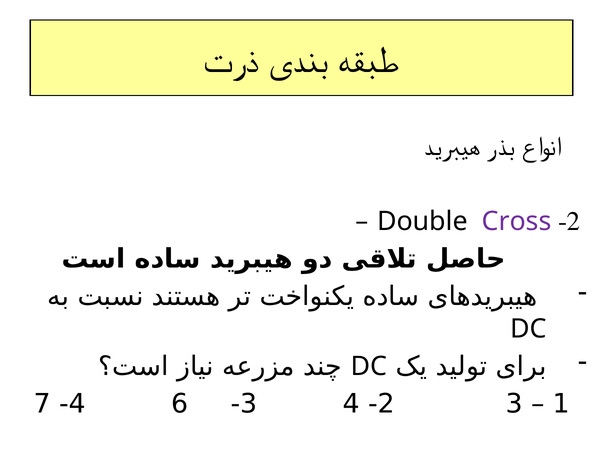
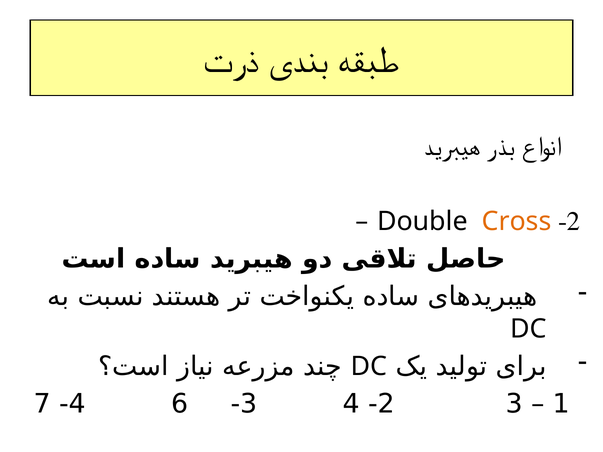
Cross colour: purple -> orange (517, 222)
